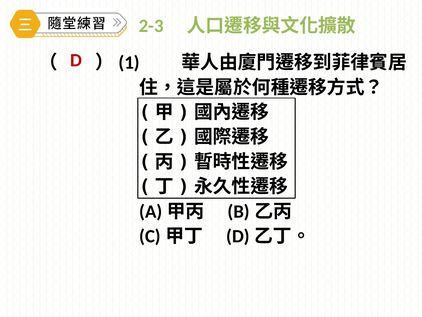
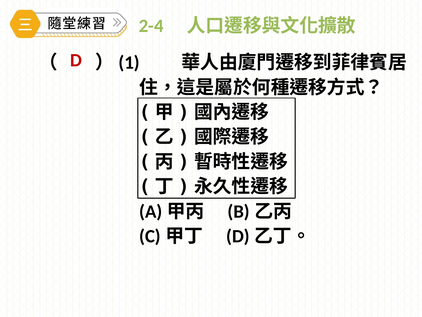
2-3: 2-3 -> 2-4 (151, 26)
